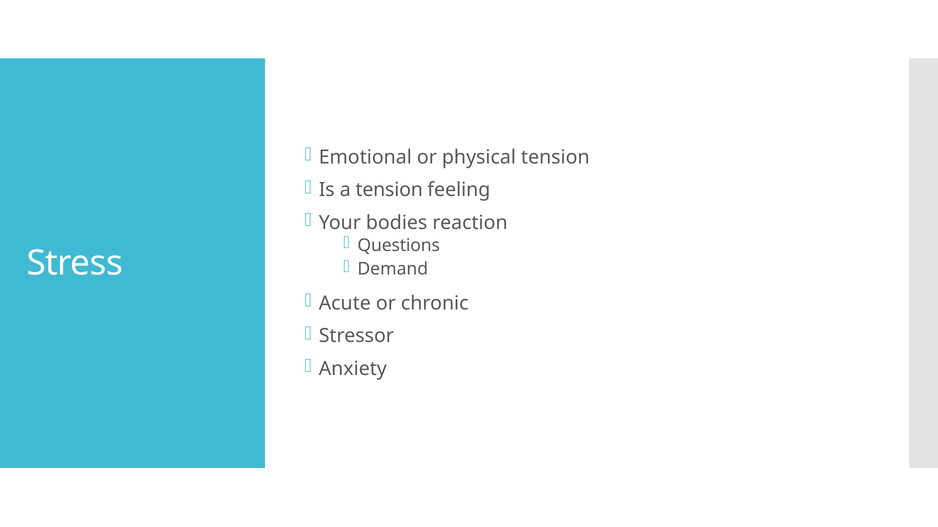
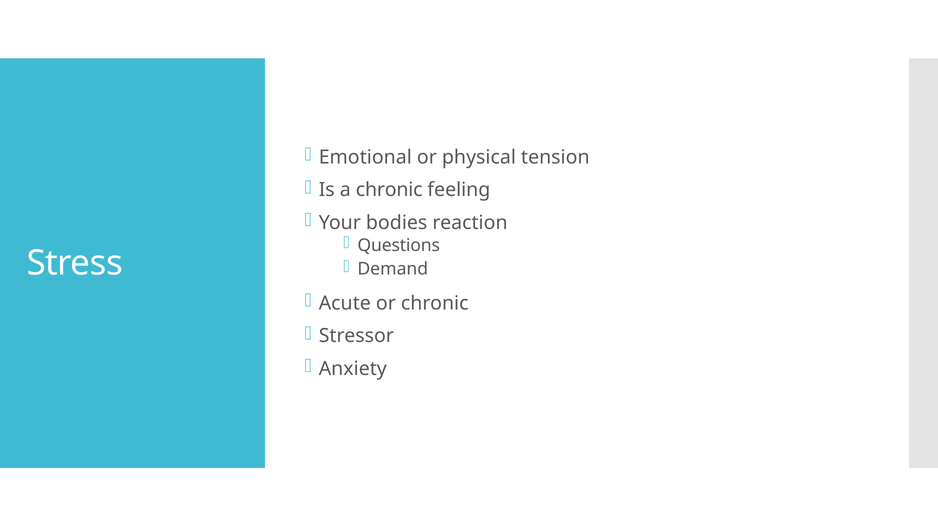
a tension: tension -> chronic (389, 190)
